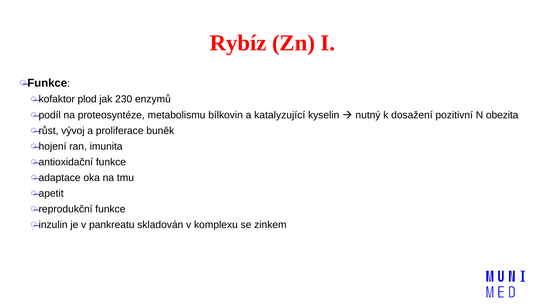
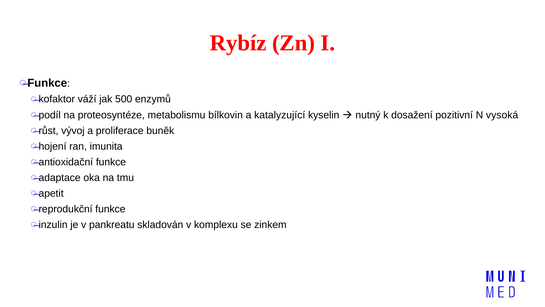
plod: plod -> váží (87, 99)
230: 230 -> 500 (124, 99)
obezita: obezita -> vysoká (502, 115)
